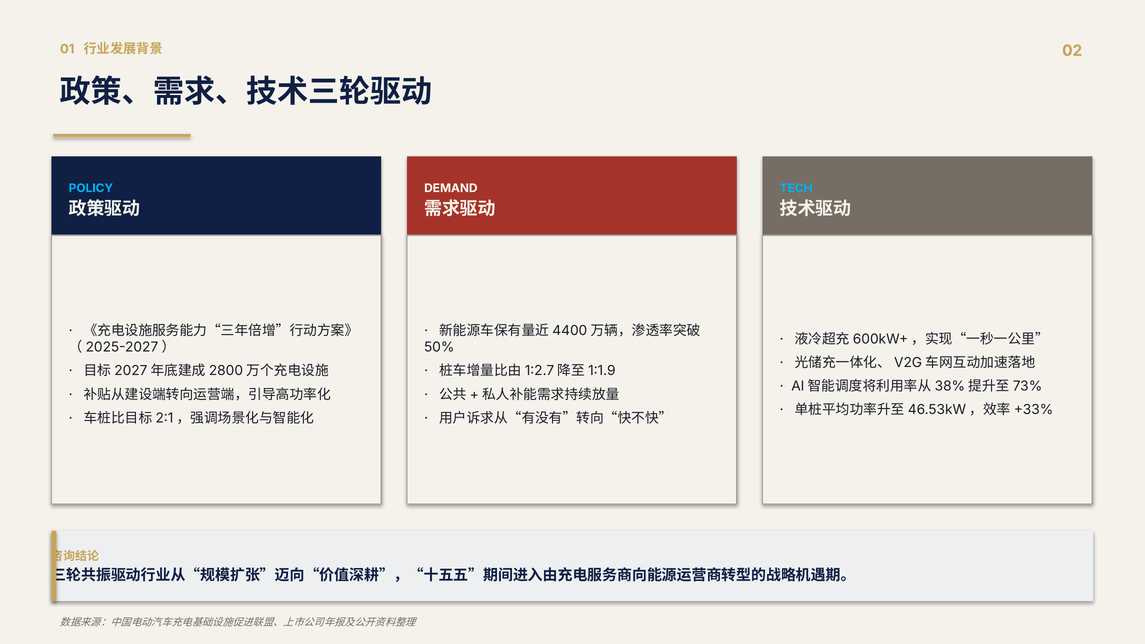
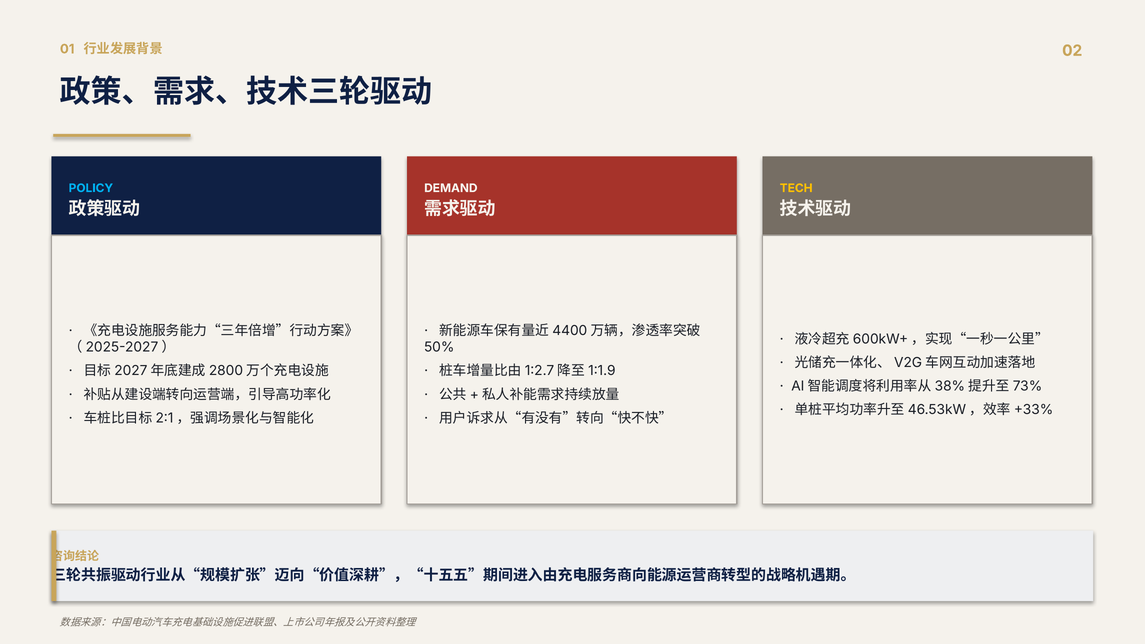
TECH colour: light blue -> yellow (796, 188)
